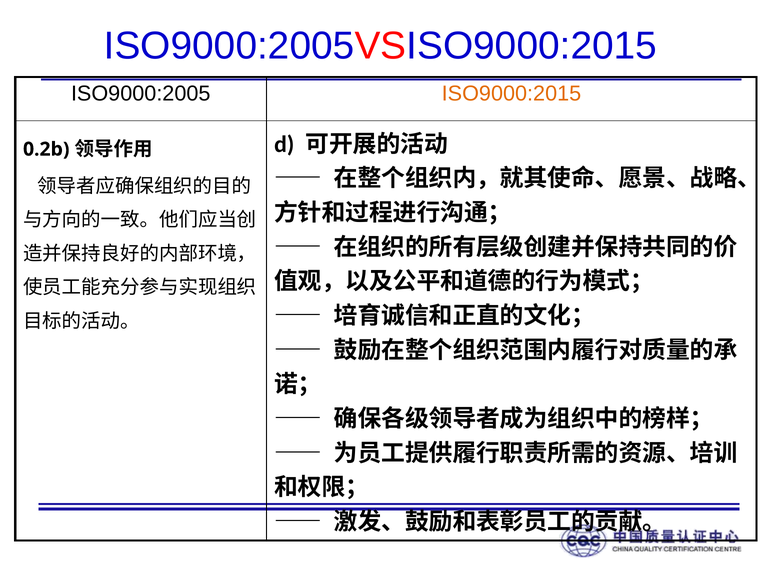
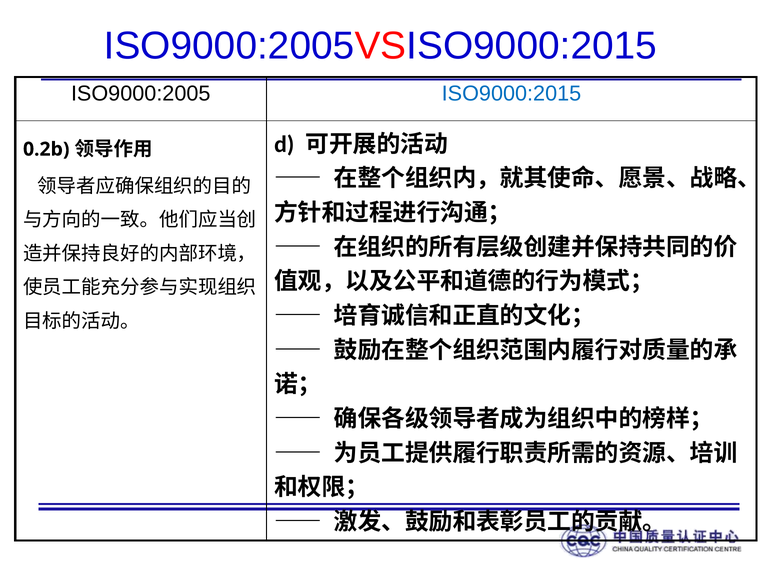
ISO9000:2015 colour: orange -> blue (511, 94)
